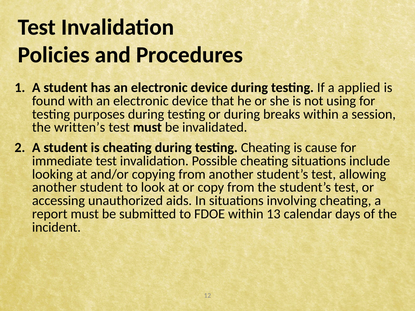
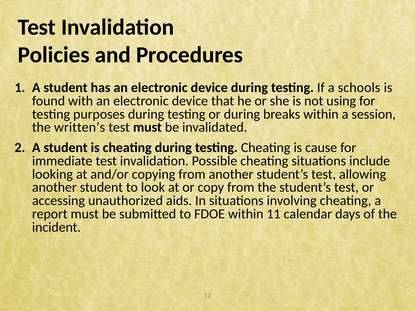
applied: applied -> schools (359, 88)
13: 13 -> 11 (274, 214)
